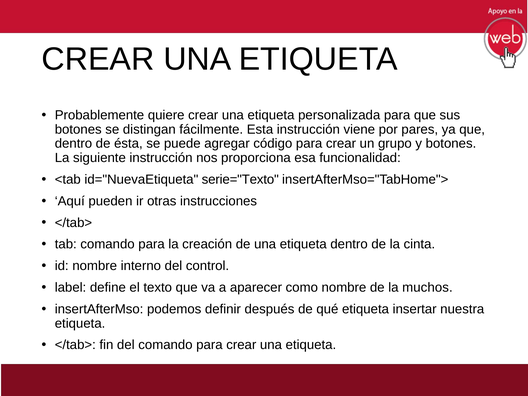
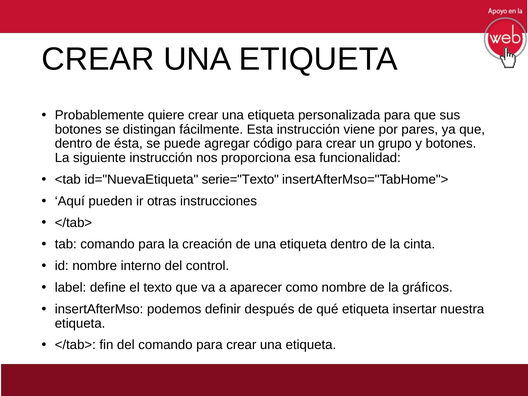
muchos: muchos -> gráficos (427, 287)
